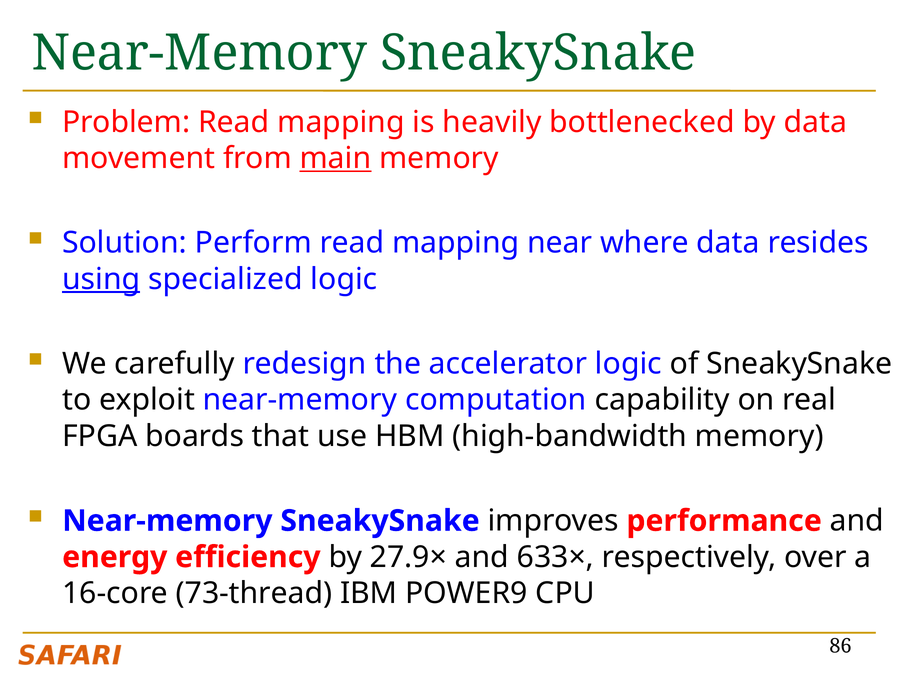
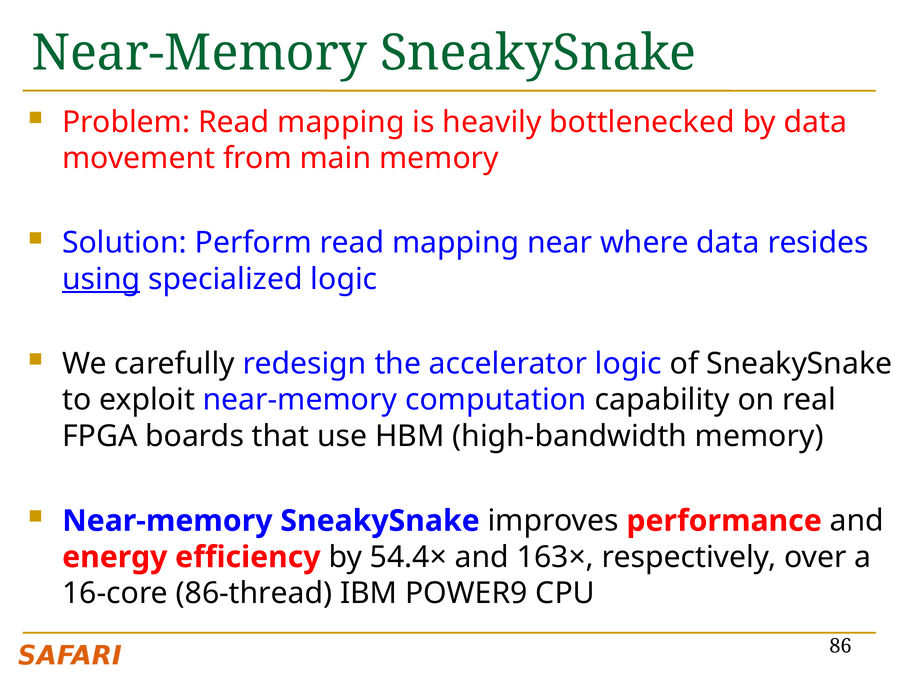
main underline: present -> none (336, 158)
27.9×: 27.9× -> 54.4× (408, 557)
633×: 633× -> 163× (555, 557)
73-thread: 73-thread -> 86-thread (254, 593)
